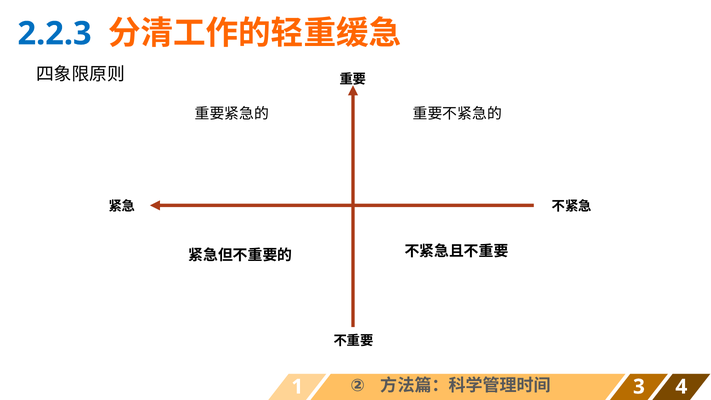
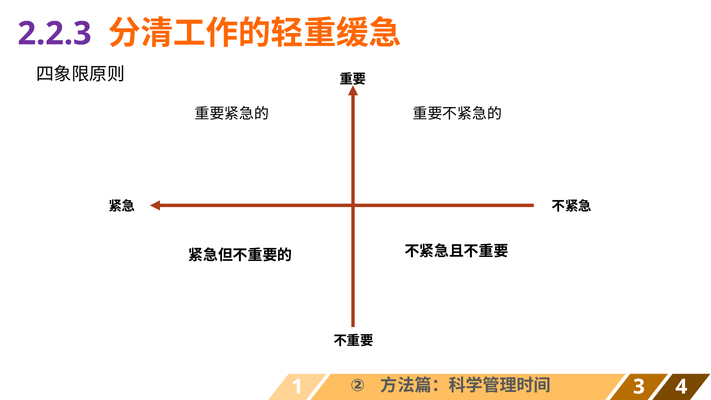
2.2.3 colour: blue -> purple (55, 34)
